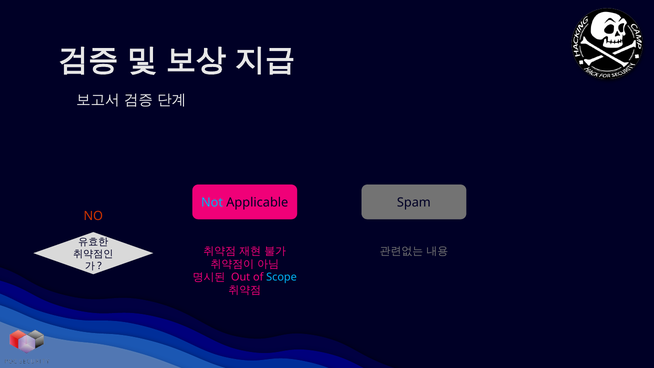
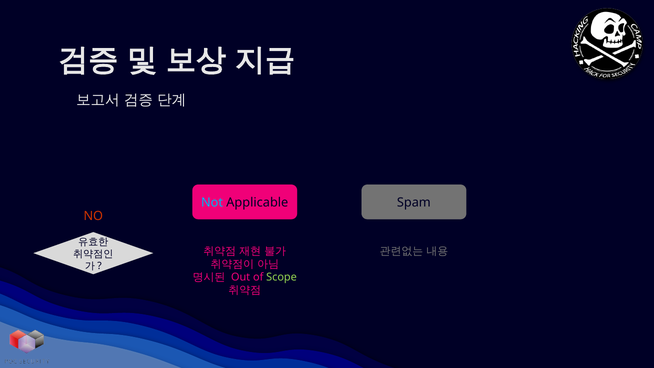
Scope colour: light blue -> light green (281, 277)
